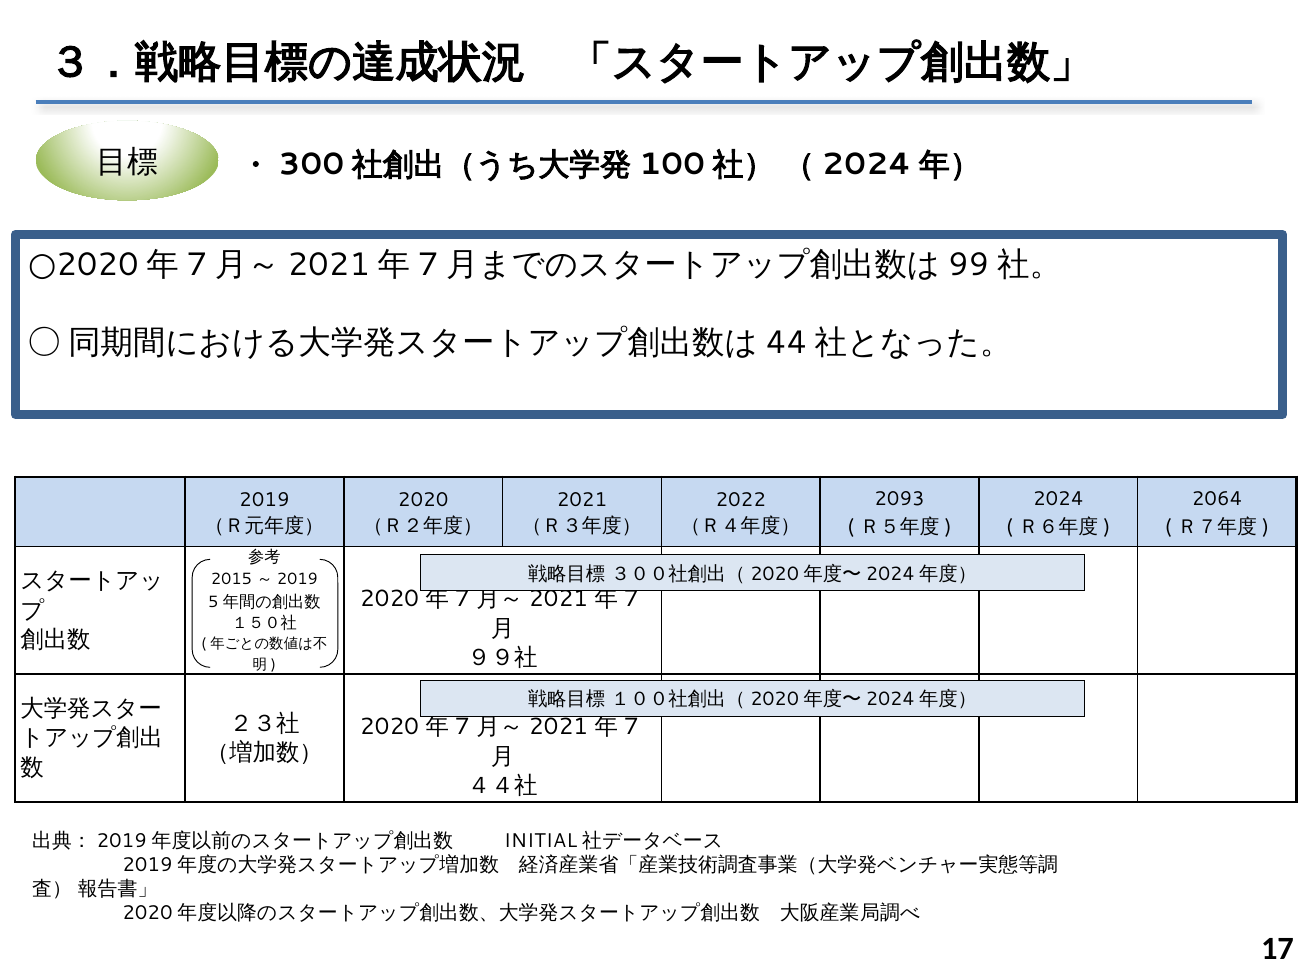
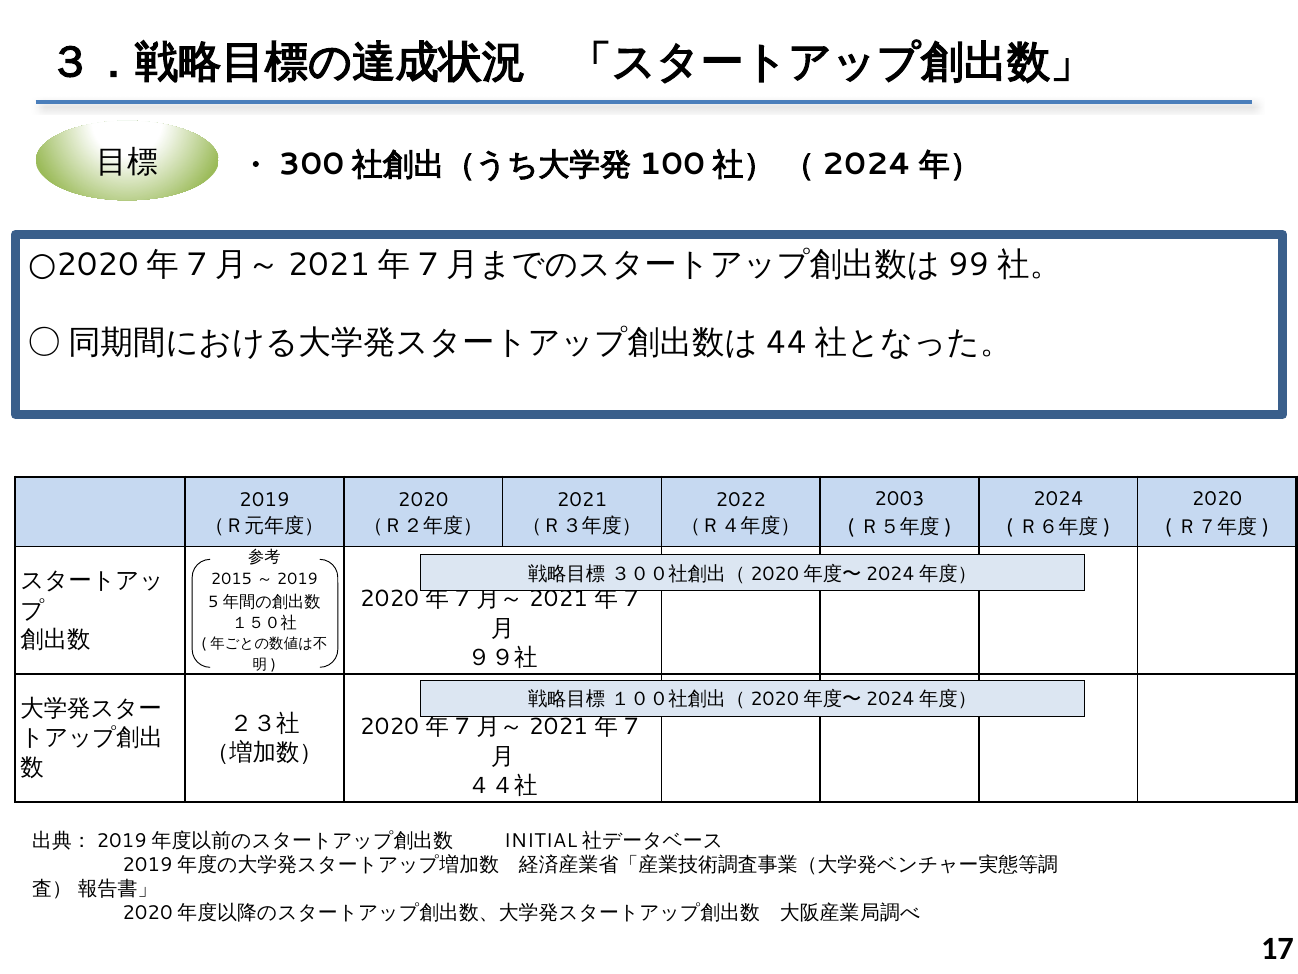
2093: 2093 -> 2003 (899, 498)
2064: 2064 -> 2020 (1217, 498)
